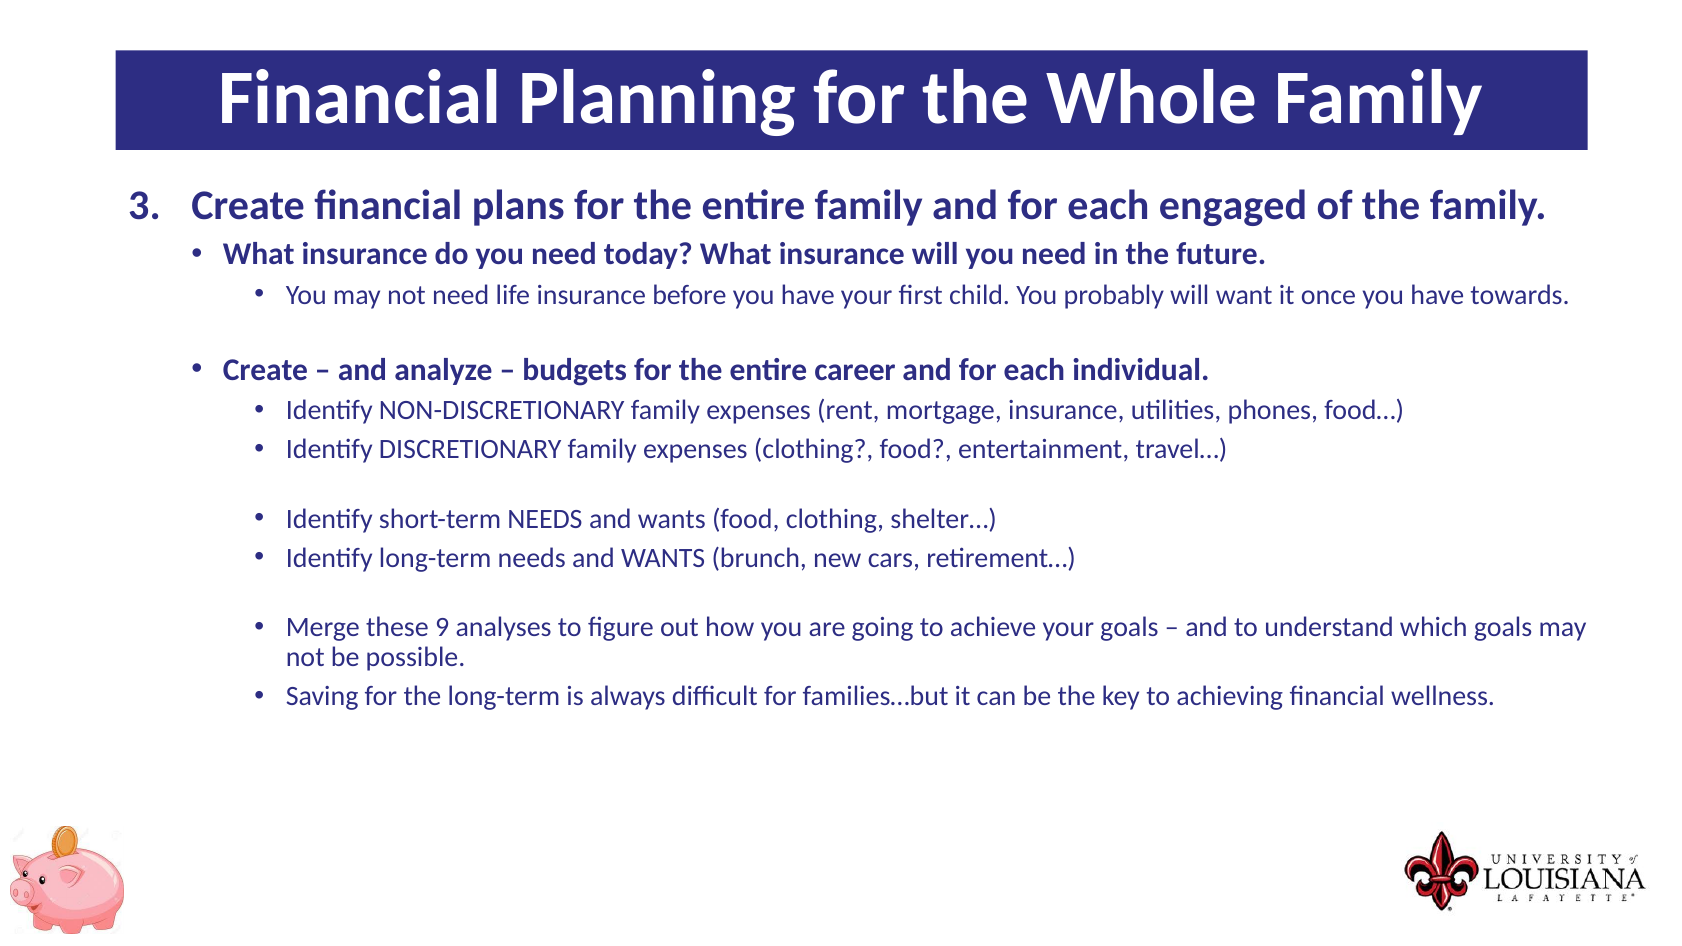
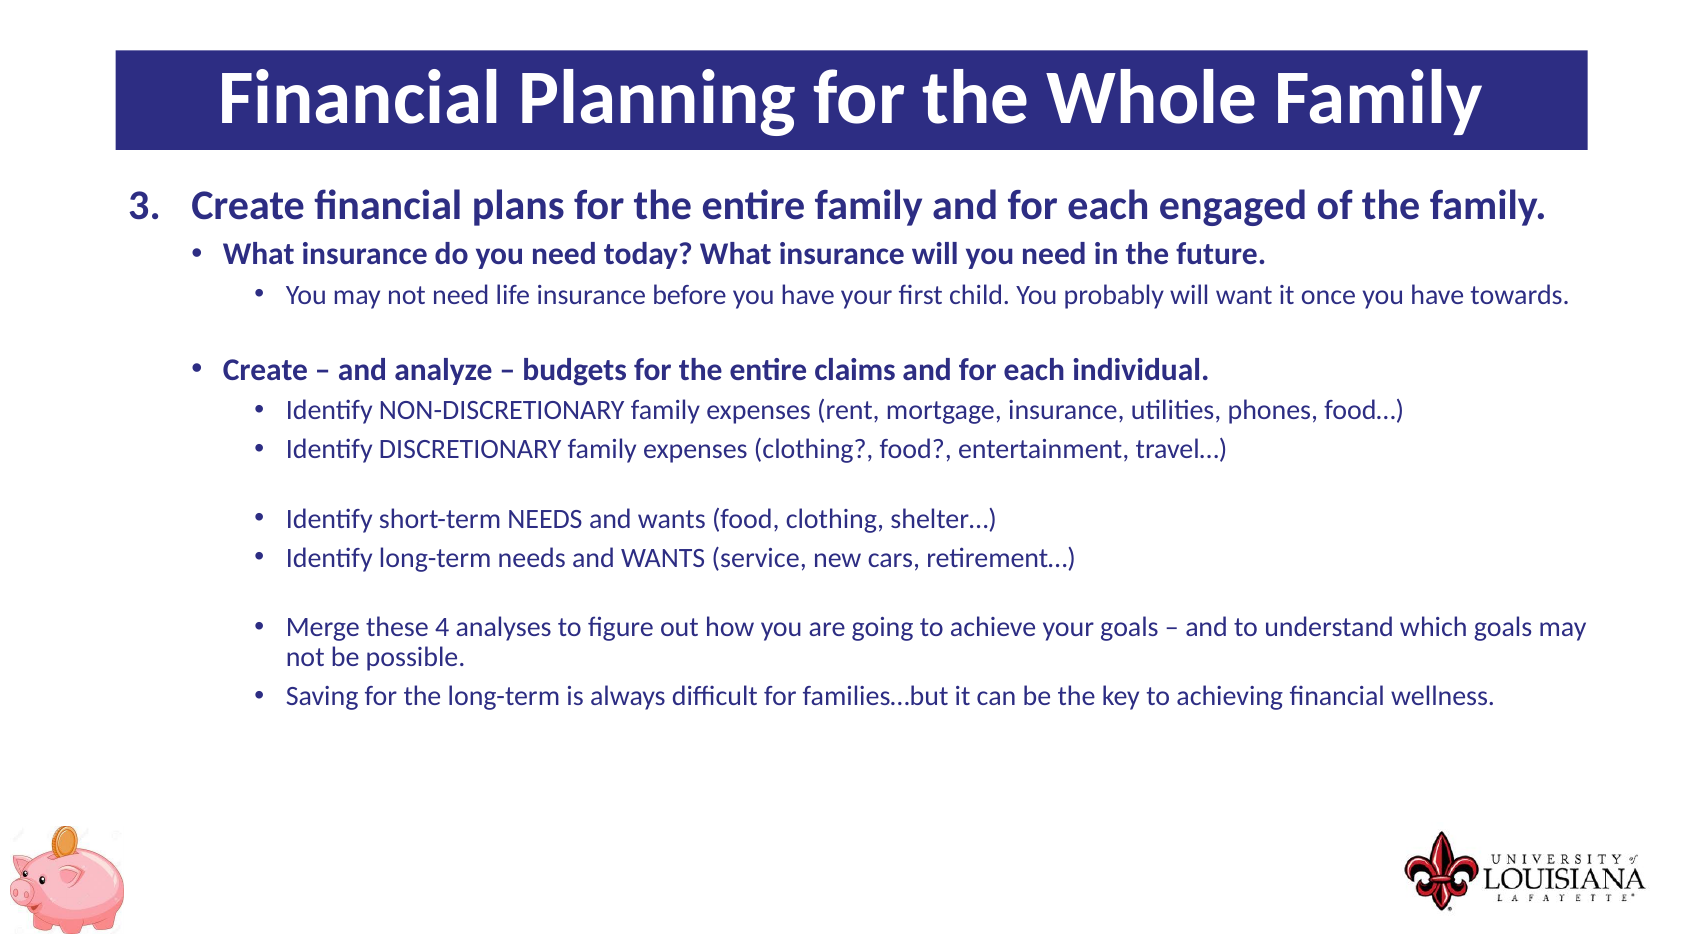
career: career -> claims (855, 370)
brunch: brunch -> service (759, 558)
9: 9 -> 4 (442, 627)
